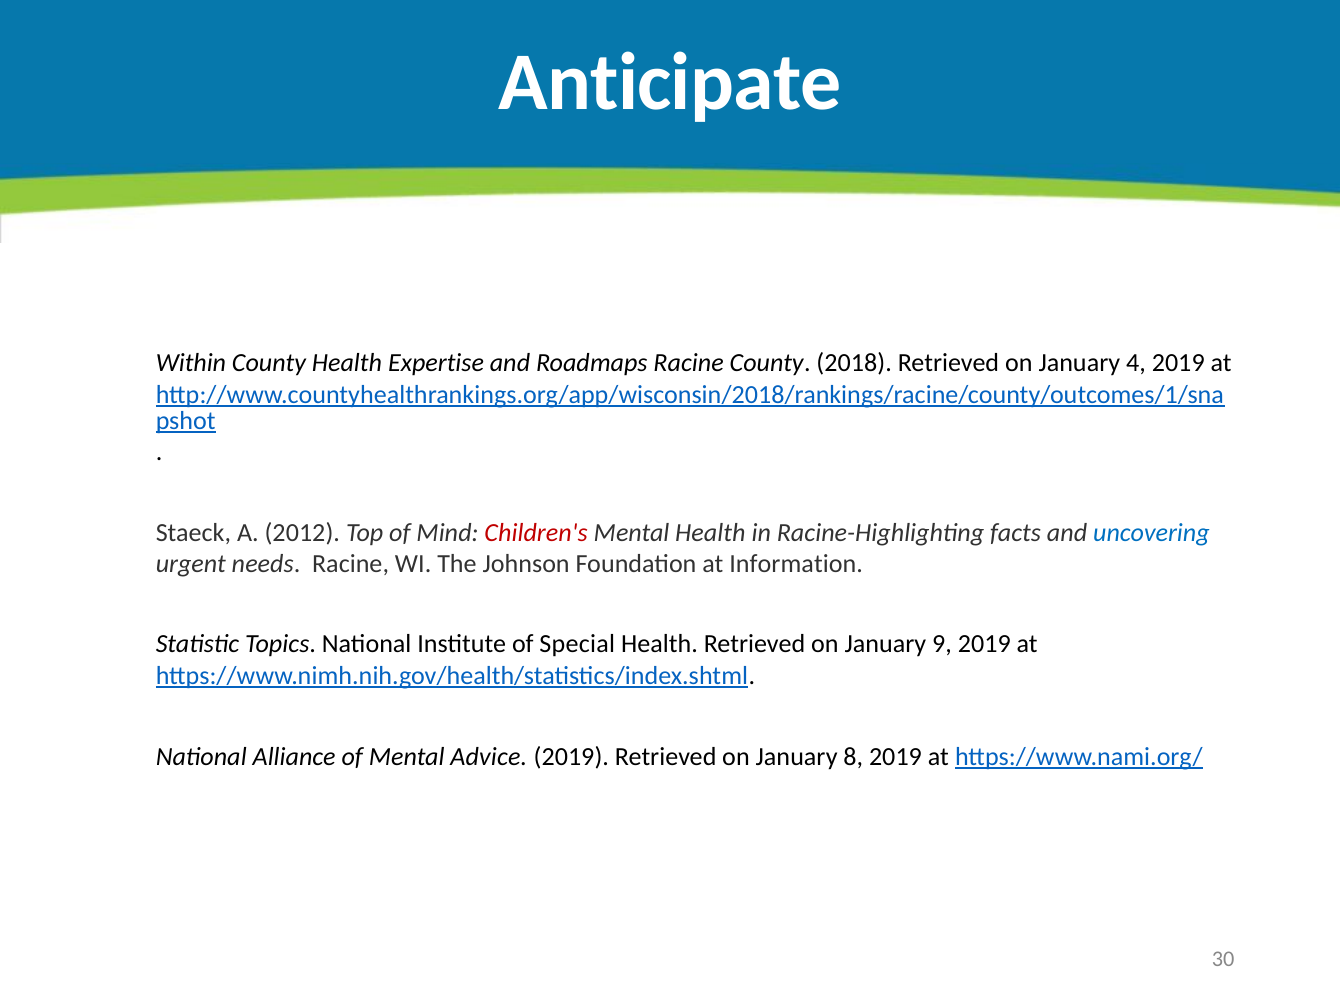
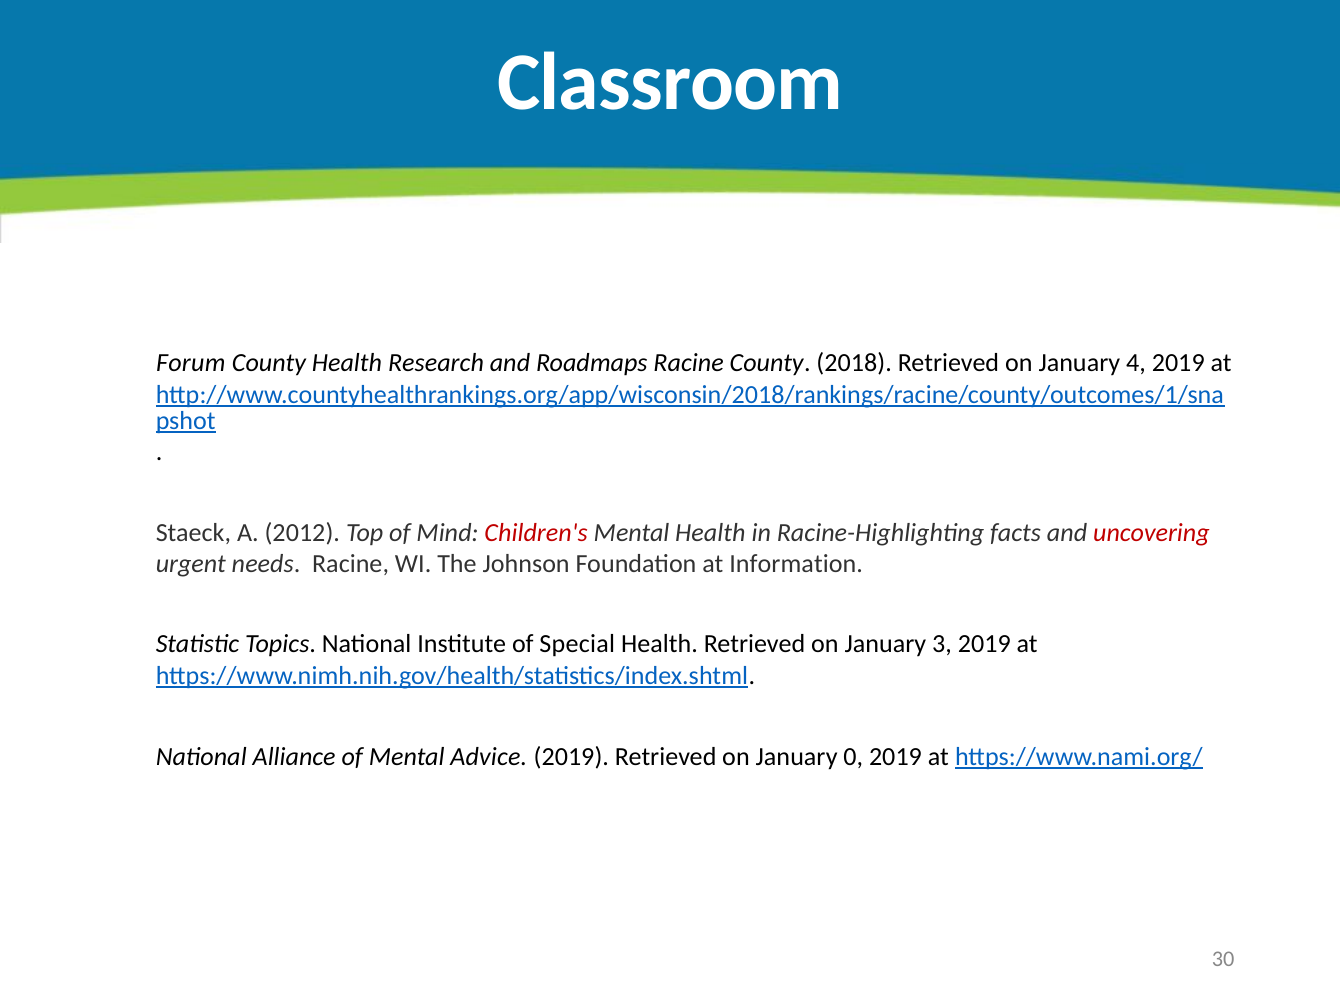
Anticipate: Anticipate -> Classroom (670, 83)
Within: Within -> Forum (191, 363)
Expertise: Expertise -> Research (436, 363)
uncovering colour: blue -> red (1151, 533)
9: 9 -> 3 (942, 644)
8: 8 -> 0 (853, 756)
